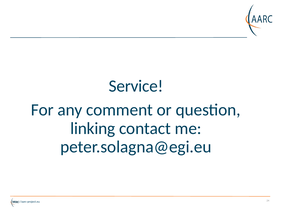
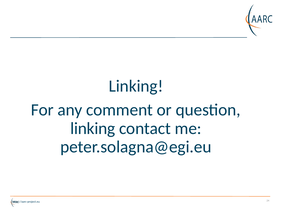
Service: Service -> Linking (136, 86)
